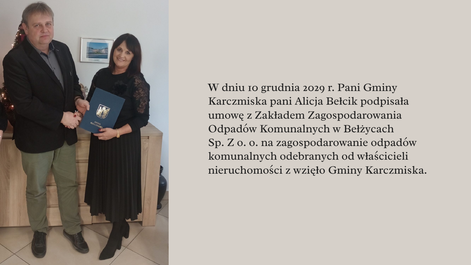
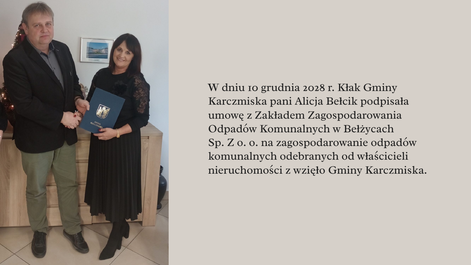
2029: 2029 -> 2028 (314, 87)
r Pani: Pani -> Kłak (349, 87)
